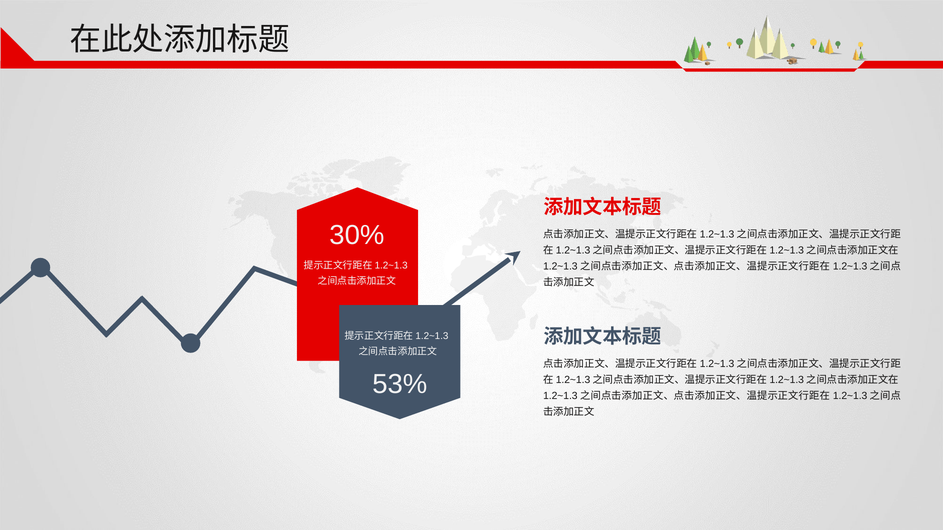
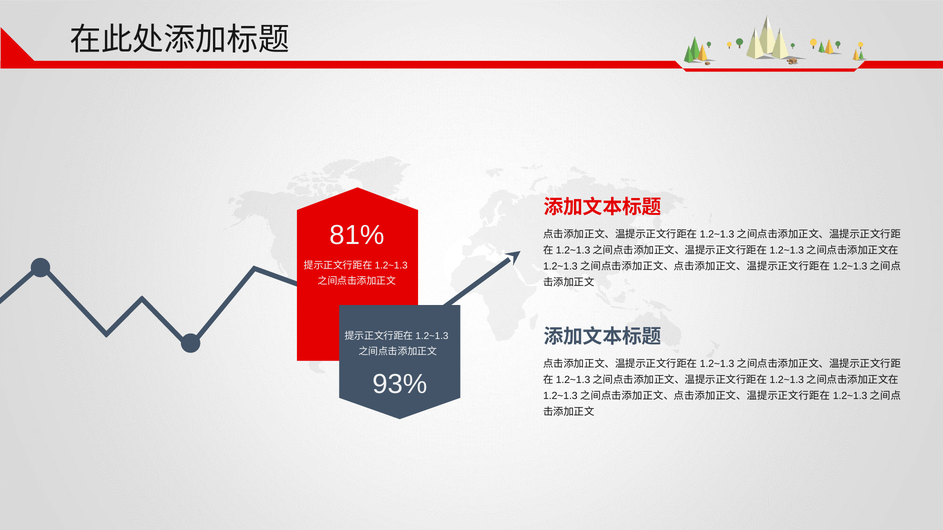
30%: 30% -> 81% (357, 235)
53%: 53% -> 93% (400, 384)
